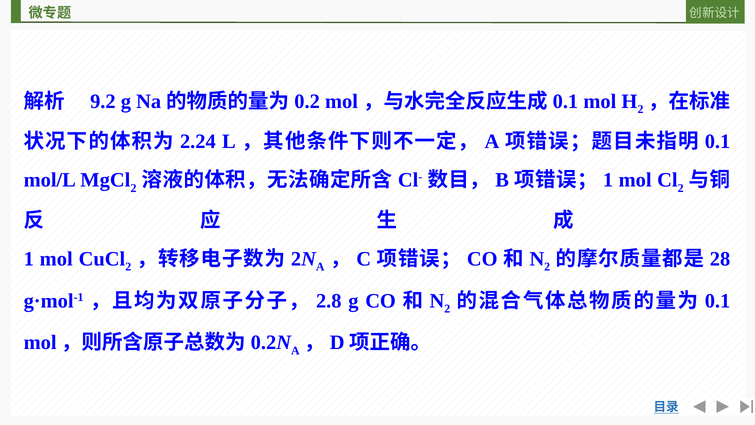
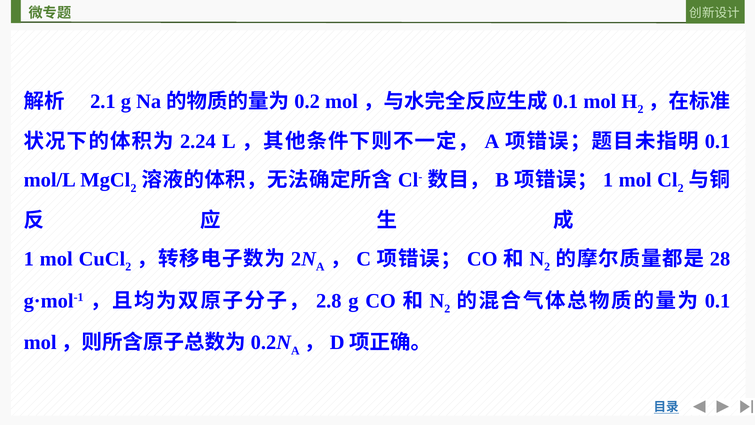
9.2: 9.2 -> 2.1 (103, 102)
